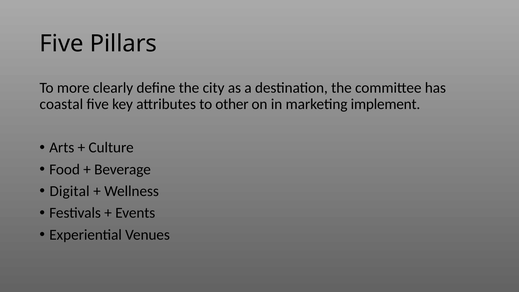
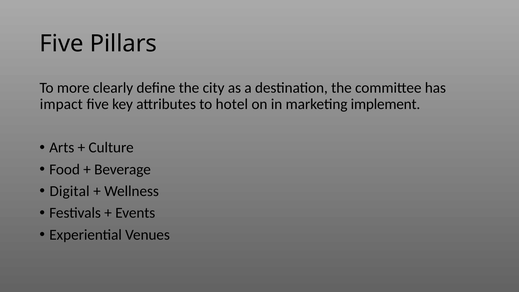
coastal: coastal -> impact (61, 104)
other: other -> hotel (232, 104)
